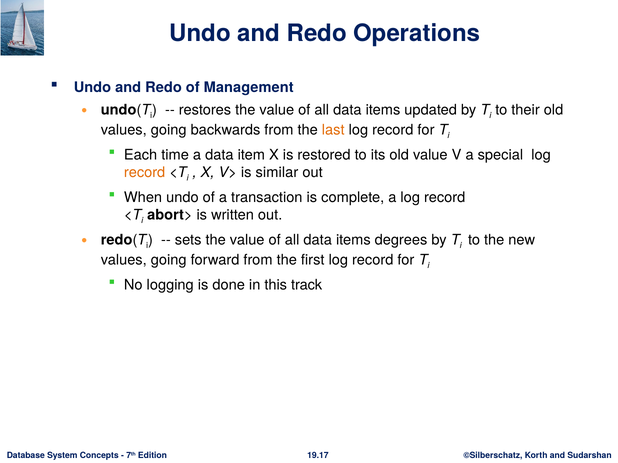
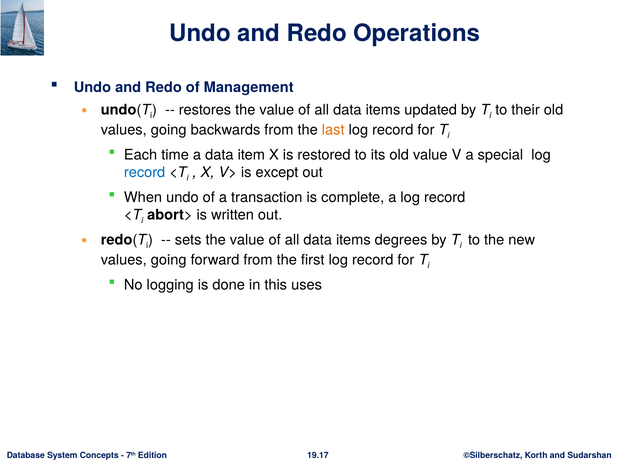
record colour: orange -> blue (145, 172)
similar: similar -> except (277, 172)
track: track -> uses (307, 285)
